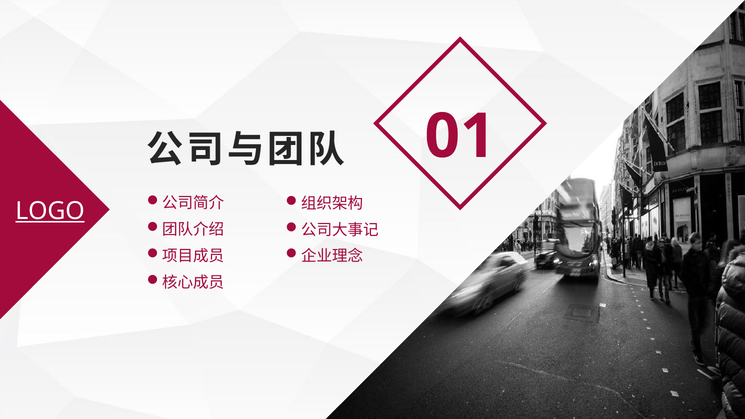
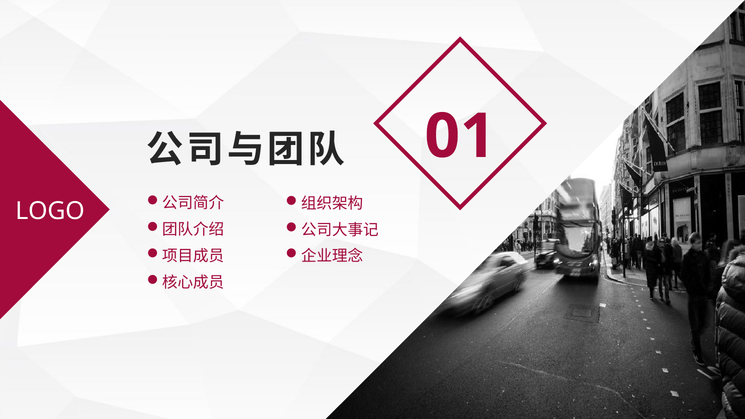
LOGO underline: present -> none (50, 211)
